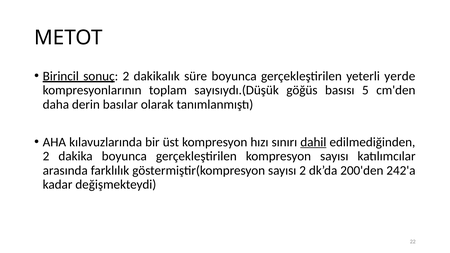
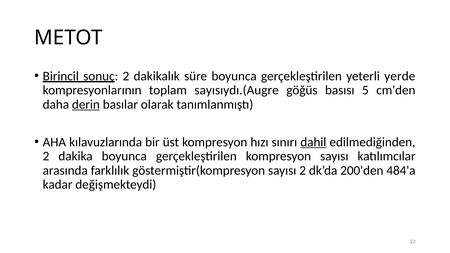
sayısıydı.(Düşük: sayısıydı.(Düşük -> sayısıydı.(Augre (237, 90)
derin underline: none -> present (86, 104)
242'a: 242'a -> 484'a (401, 171)
